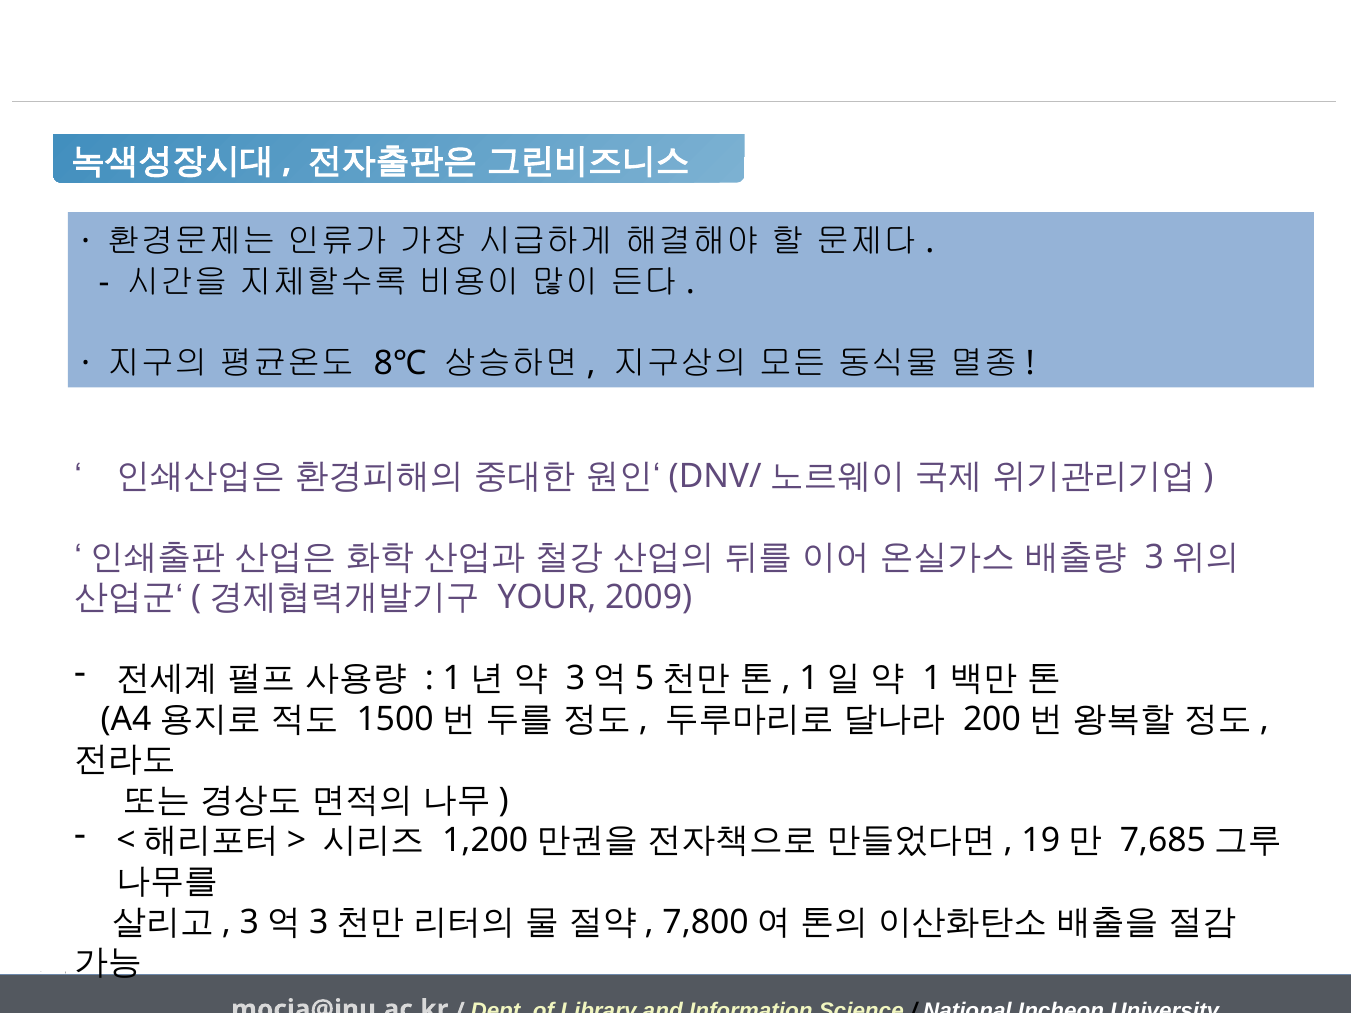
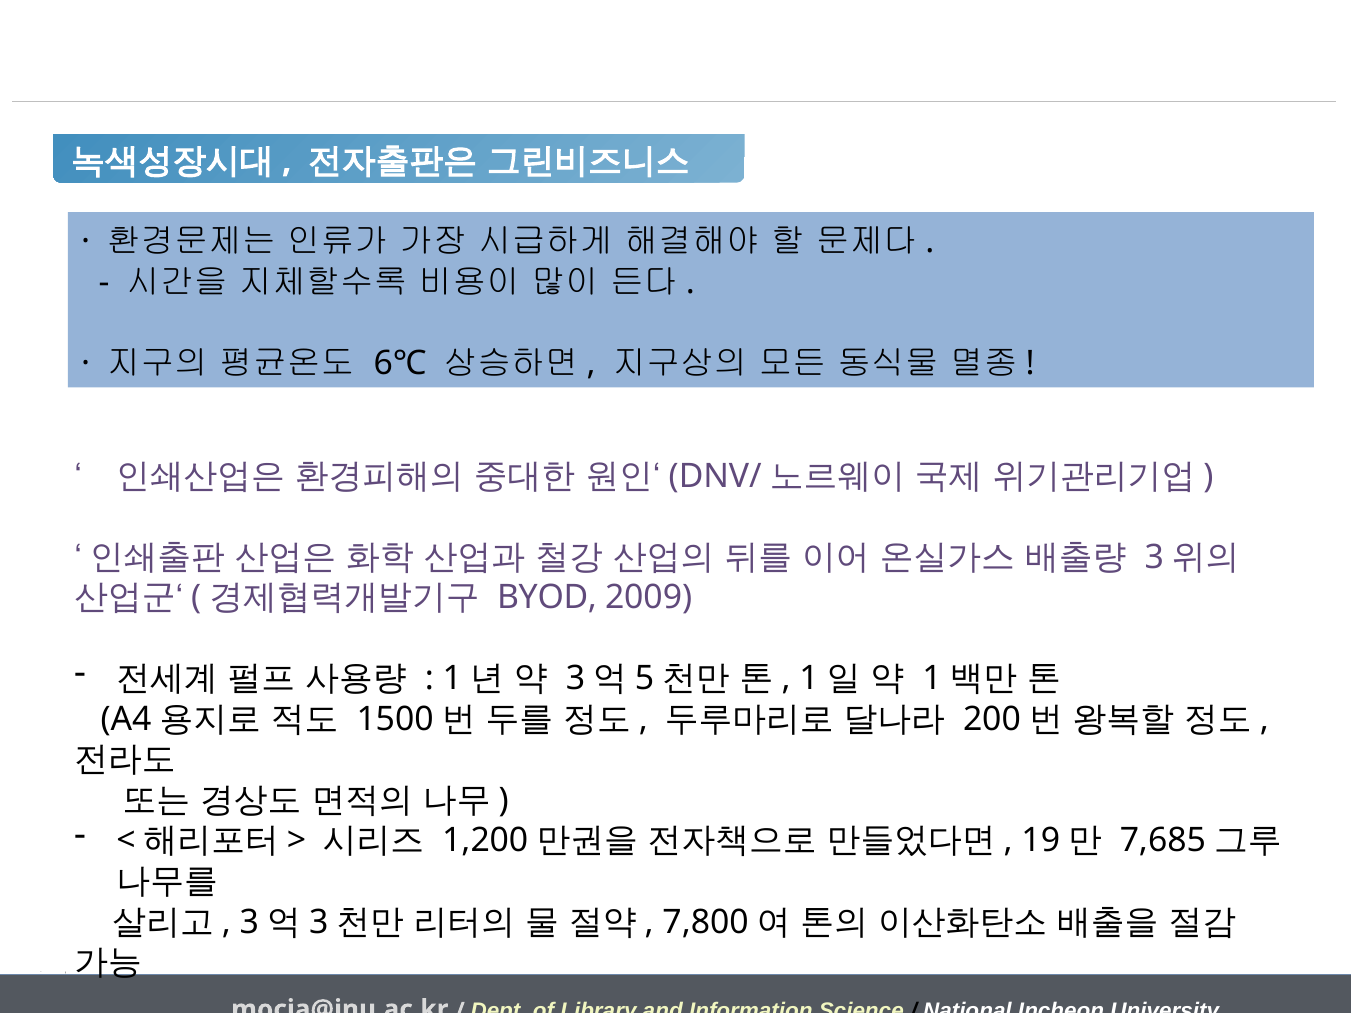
8℃: 8℃ -> 6℃ (400, 363)
YOUR: YOUR -> BYOD (547, 598)
